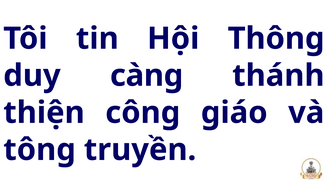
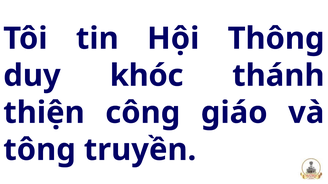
càng: càng -> khóc (147, 76)
